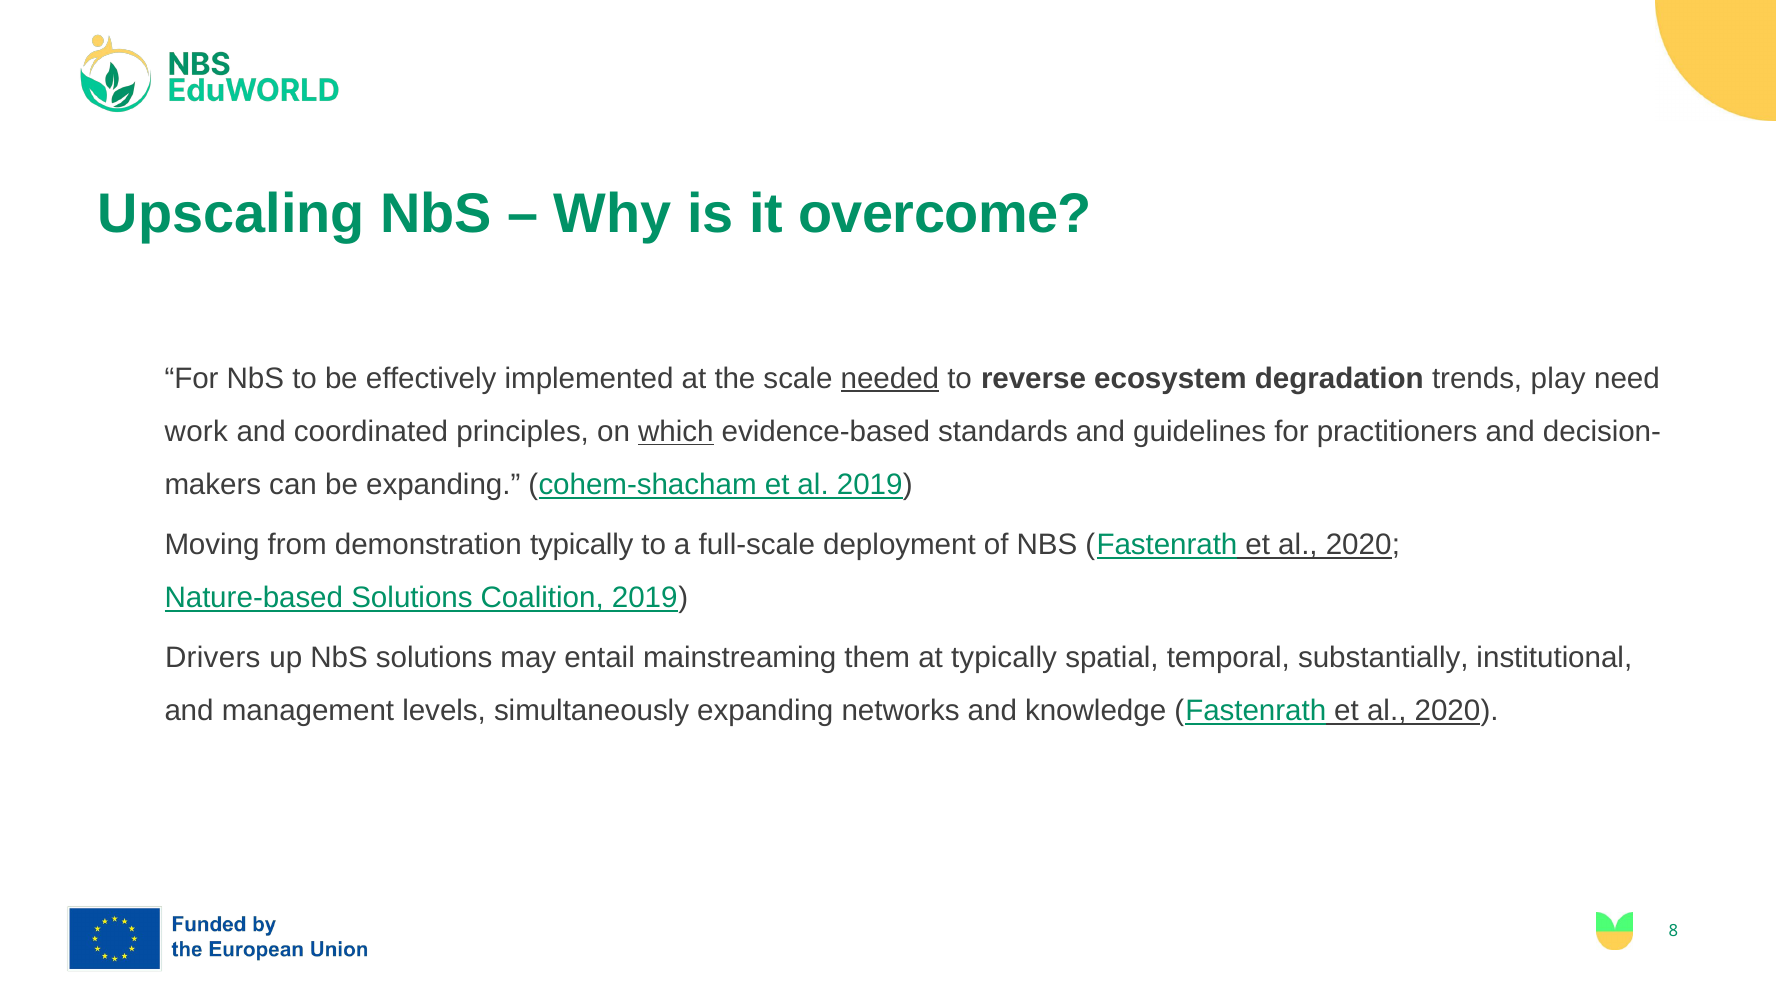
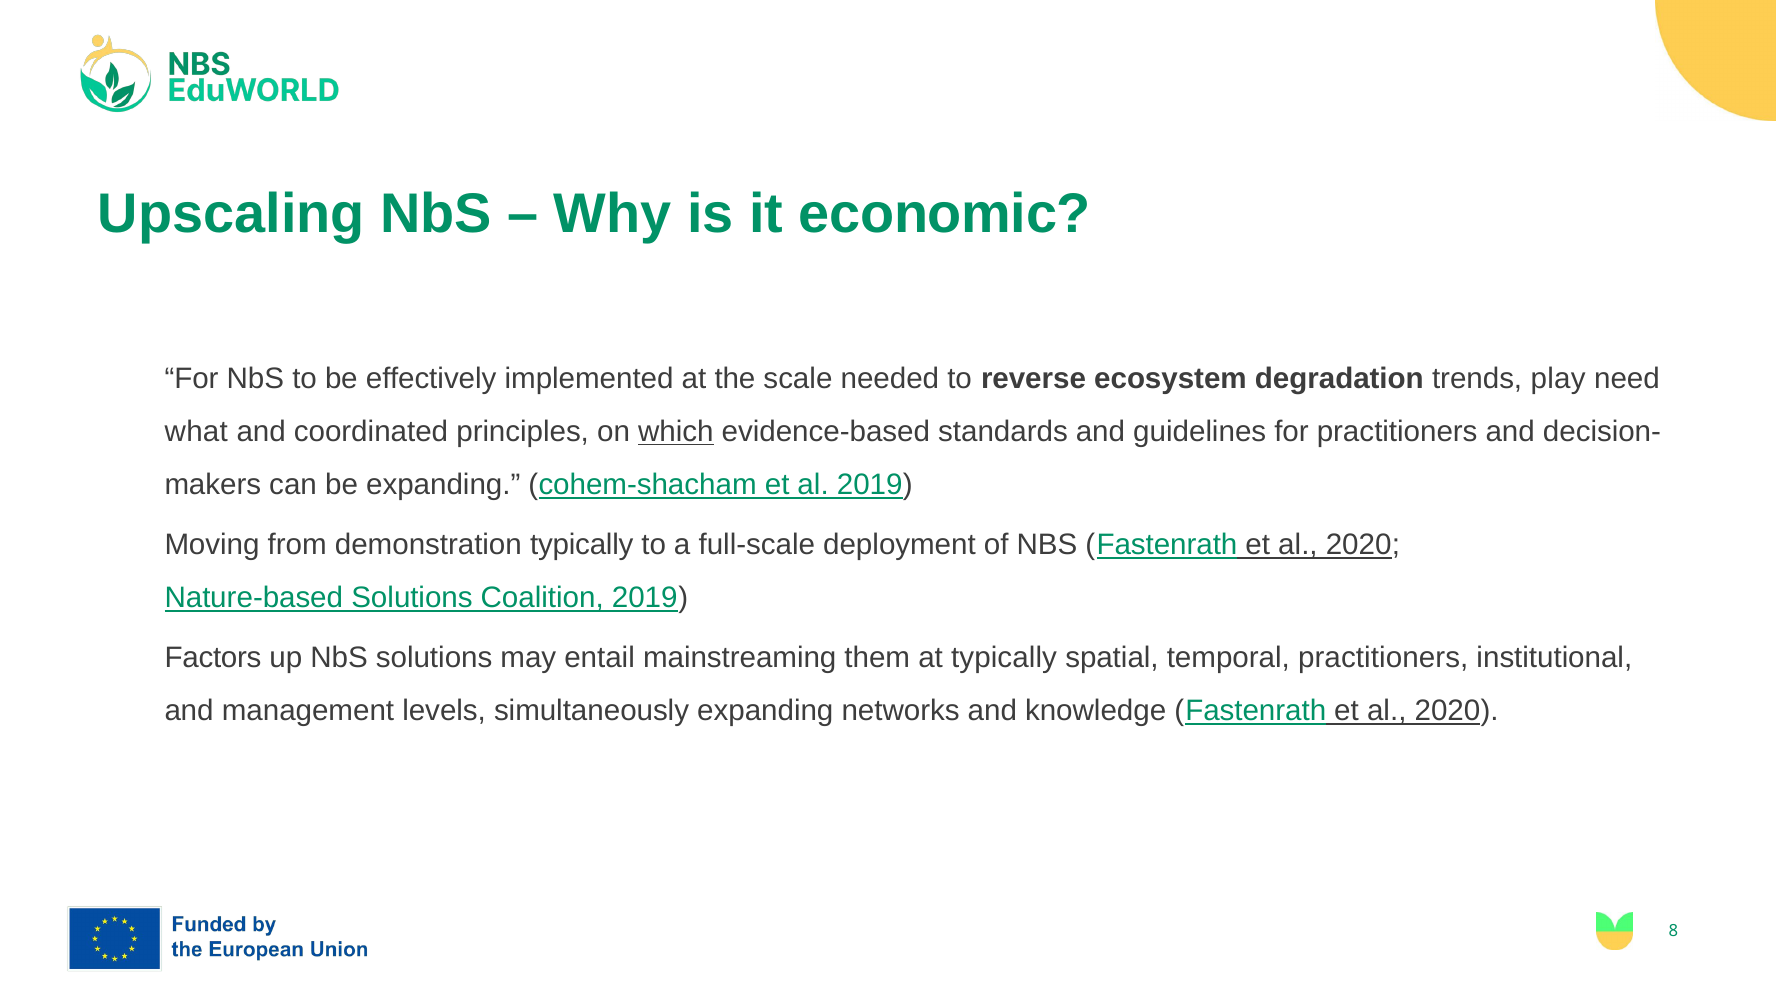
overcome: overcome -> economic (945, 214)
needed underline: present -> none (890, 379)
work: work -> what (196, 432)
Drivers: Drivers -> Factors (213, 658)
temporal substantially: substantially -> practitioners (1383, 658)
